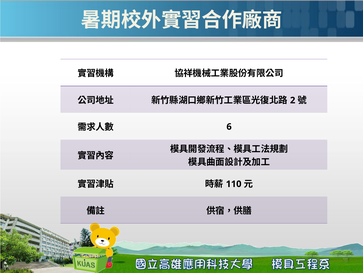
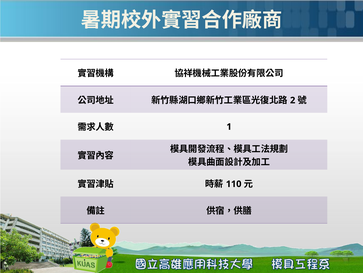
6: 6 -> 1 (229, 126)
